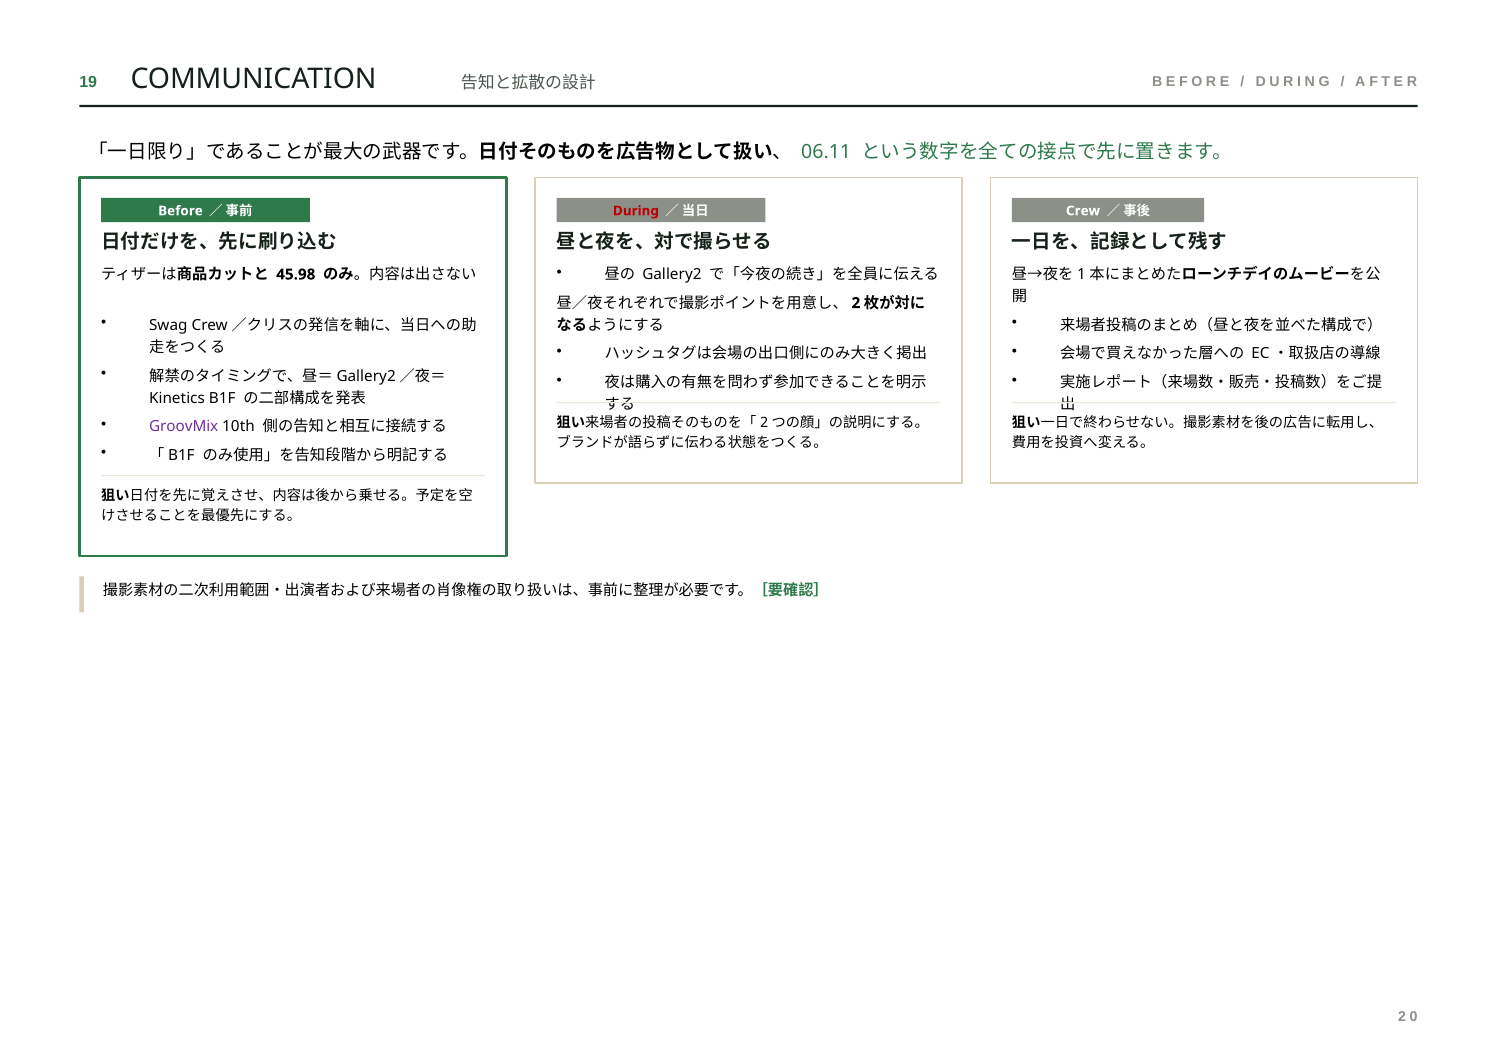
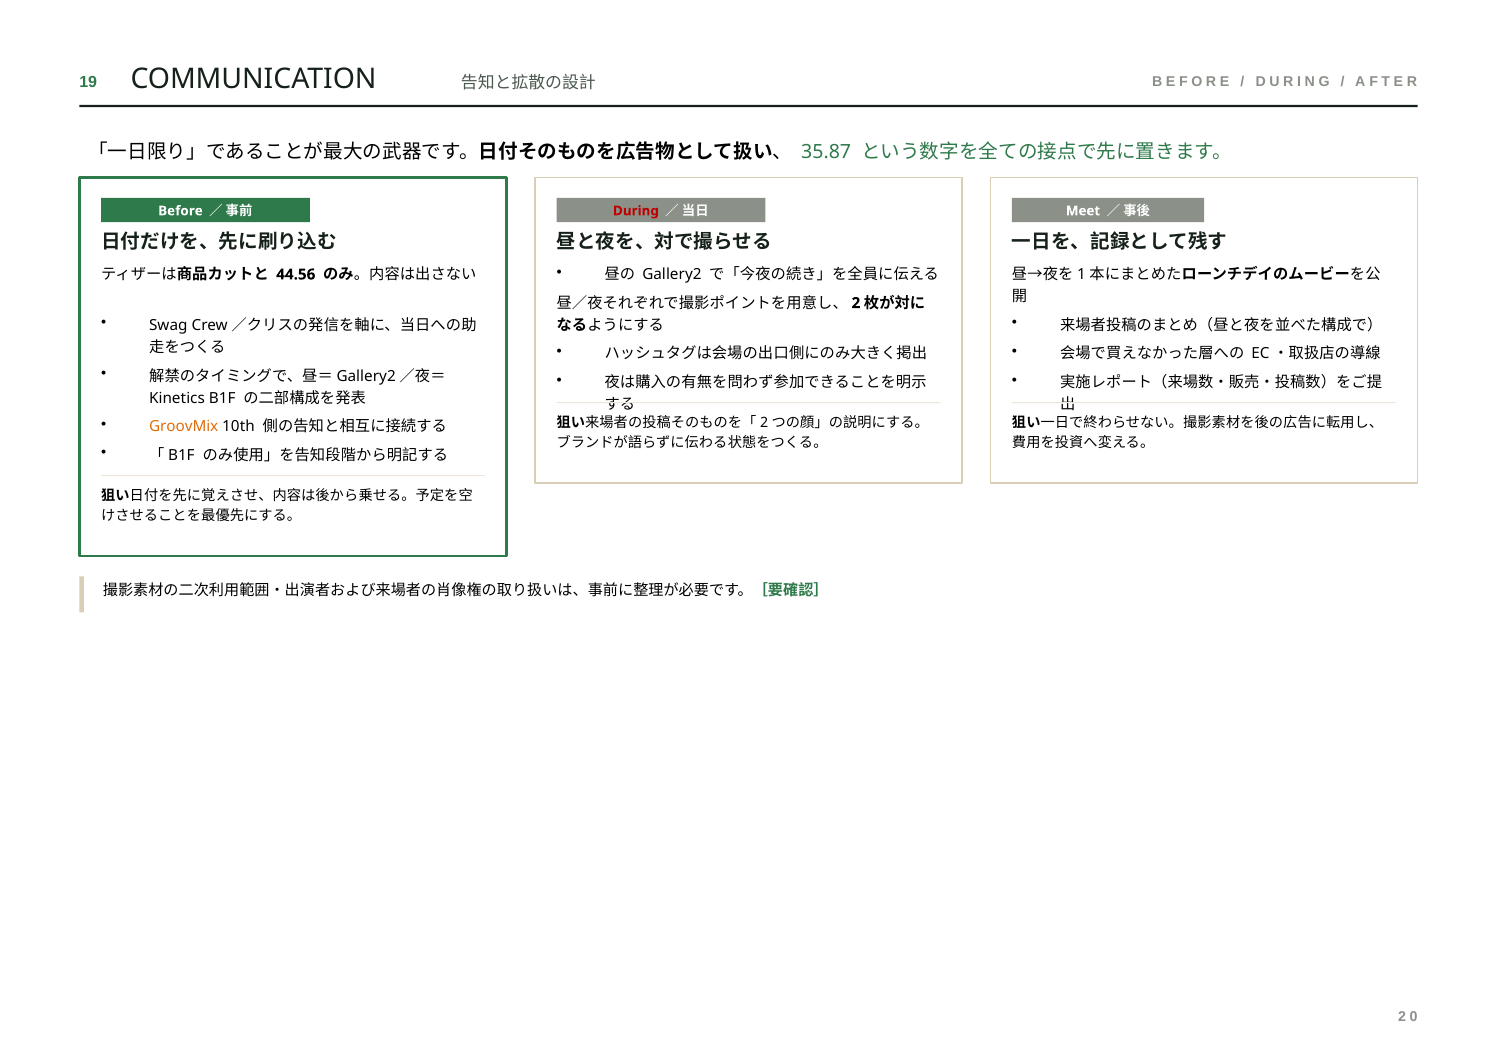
06.11: 06.11 -> 35.87 (826, 152)
Crew: Crew -> Meet (1083, 211)
45.98: 45.98 -> 44.56 (296, 274)
GroovMix colour: purple -> orange (184, 427)
